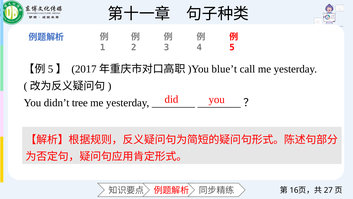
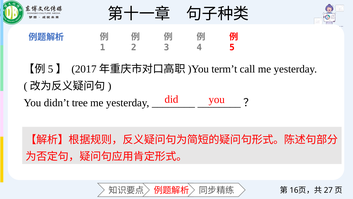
blue’t: blue’t -> term’t (224, 69)
